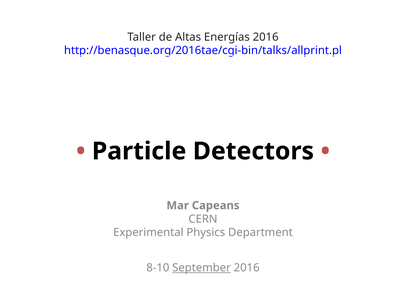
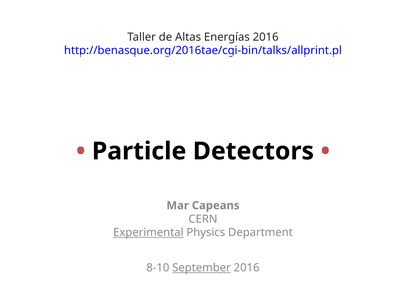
Experimental underline: none -> present (148, 233)
